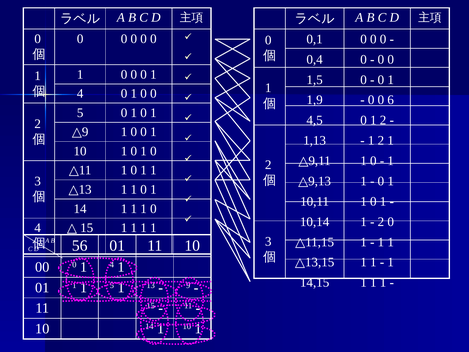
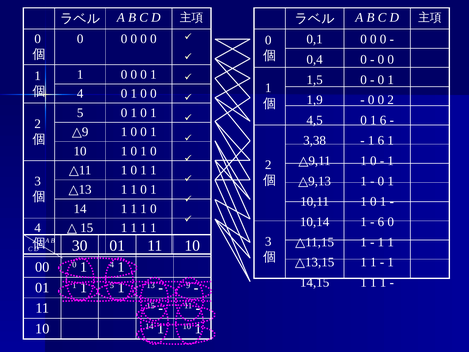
6: 6 -> 2 (391, 100)
0 1 2: 2 -> 6 (383, 120)
1,13: 1,13 -> 3,38 (315, 140)
2: 2 -> 6 (381, 140)
2: 2 -> 6 (381, 222)
56: 56 -> 30 (80, 246)
